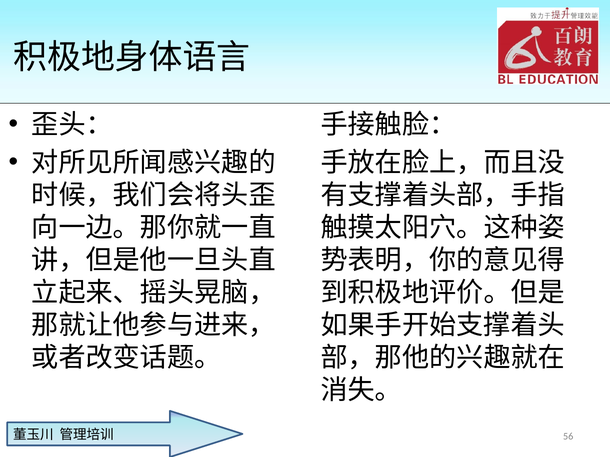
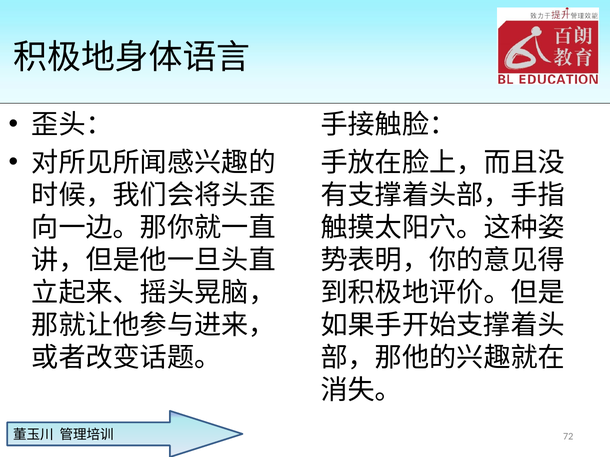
56: 56 -> 72 (568, 437)
